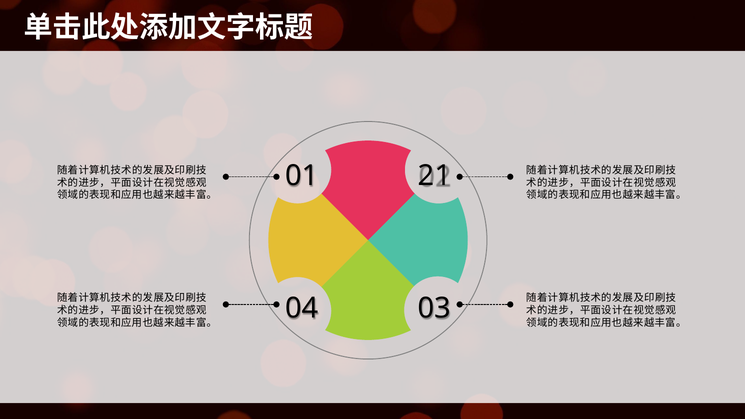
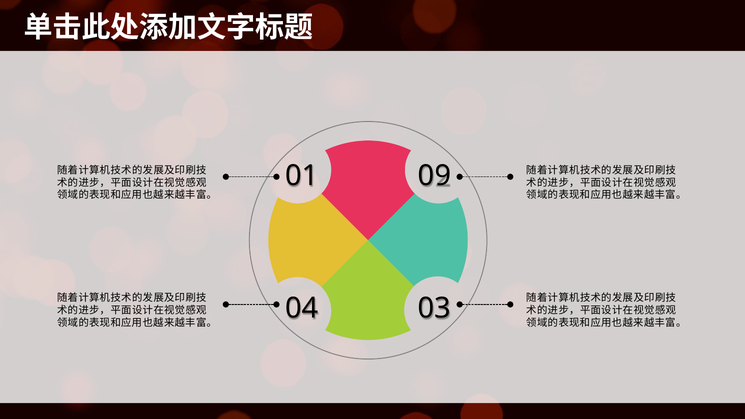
21: 21 -> 09 (435, 176)
